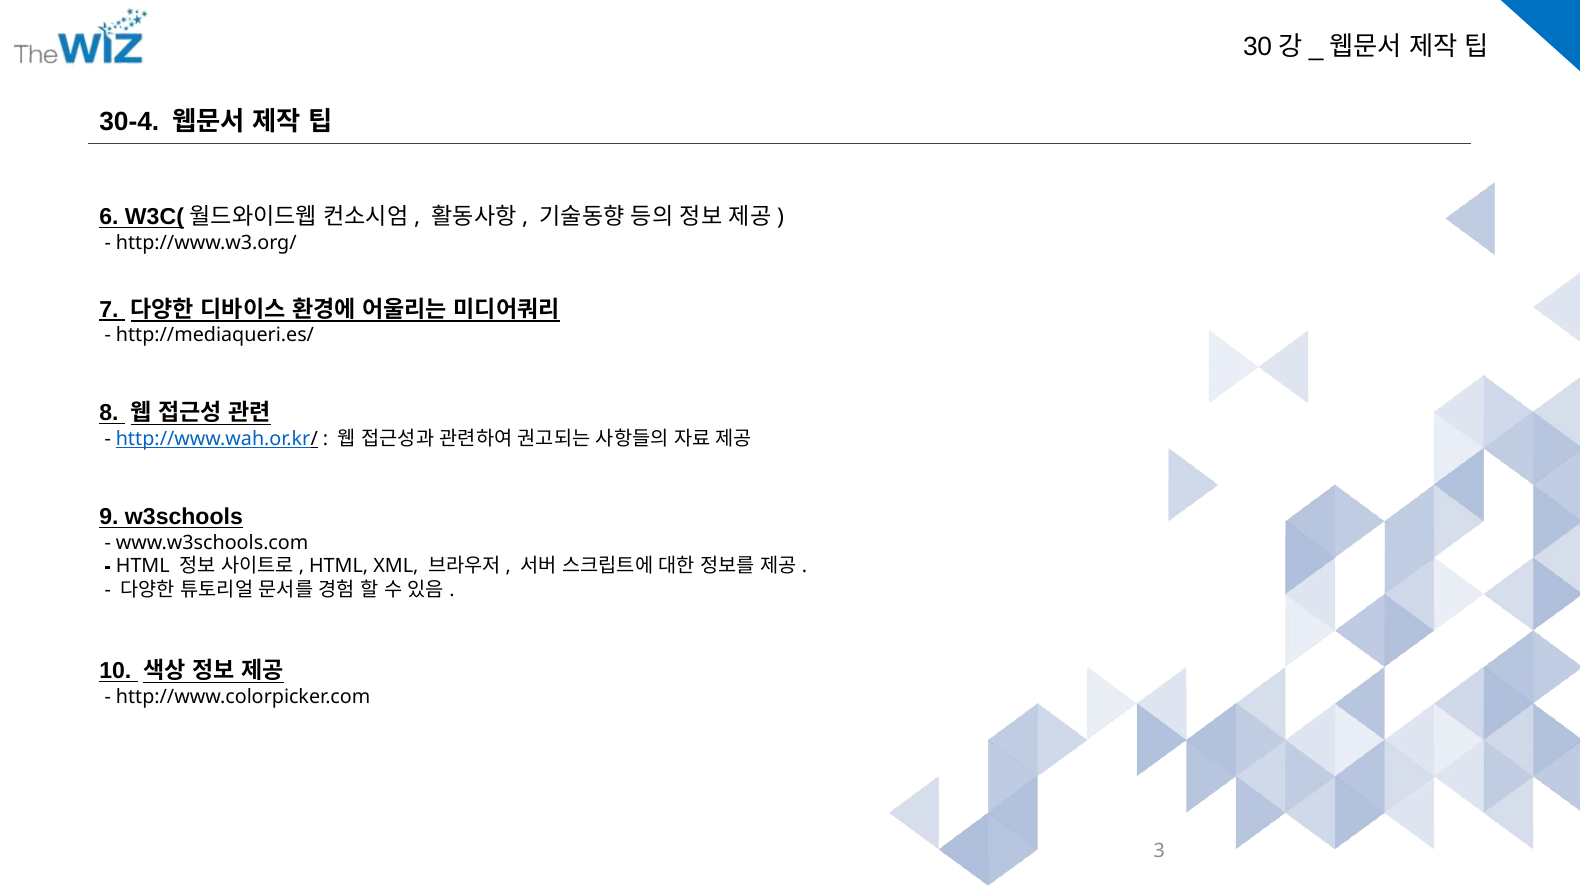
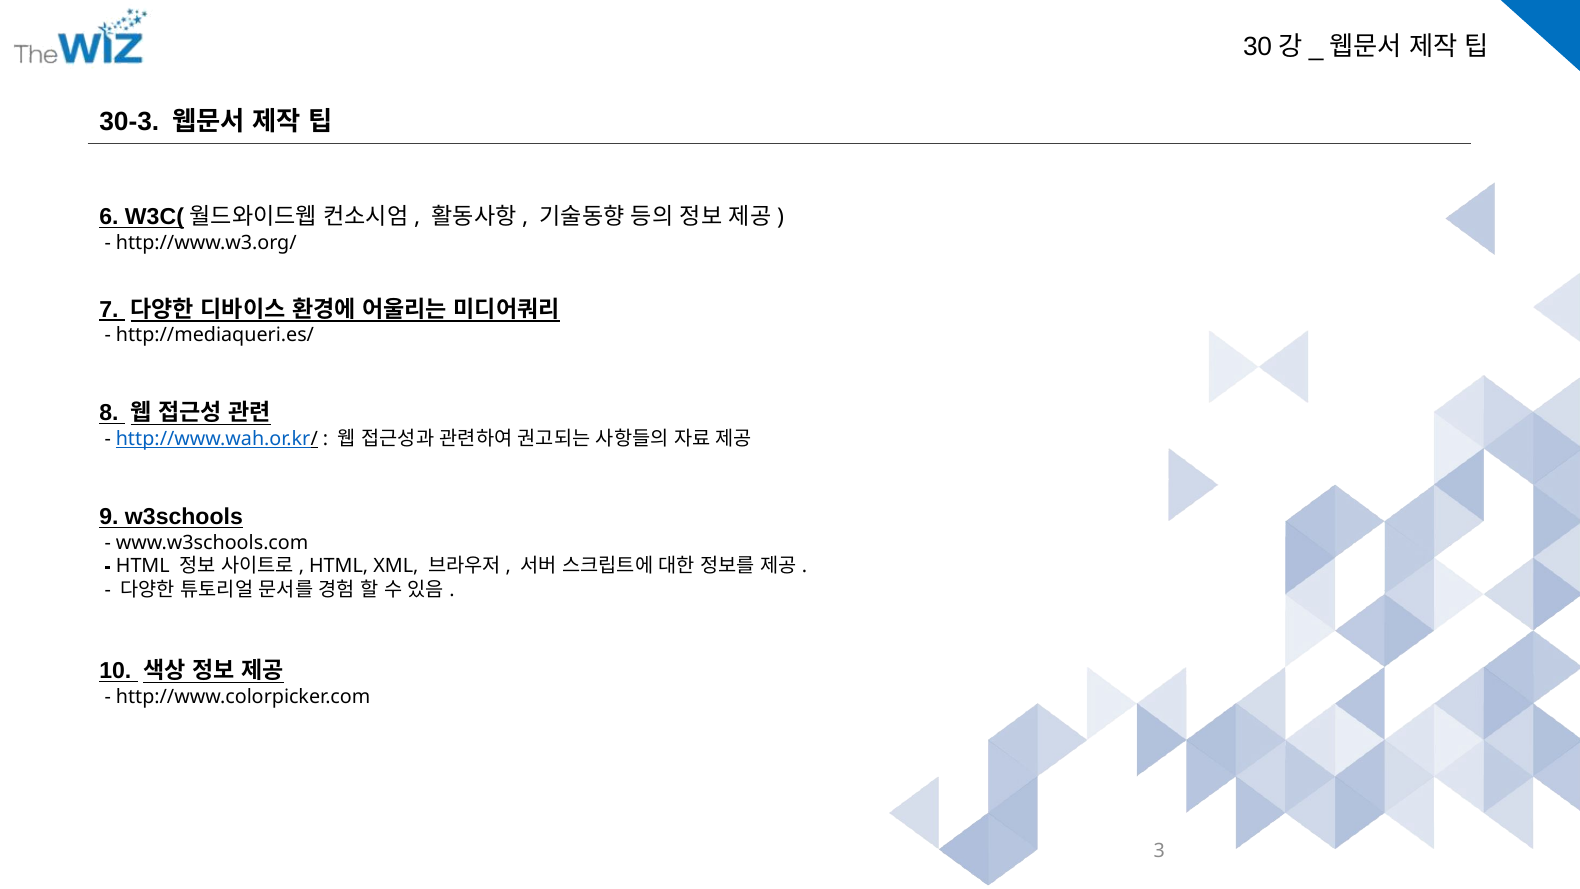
30-4: 30-4 -> 30-3 (129, 122)
